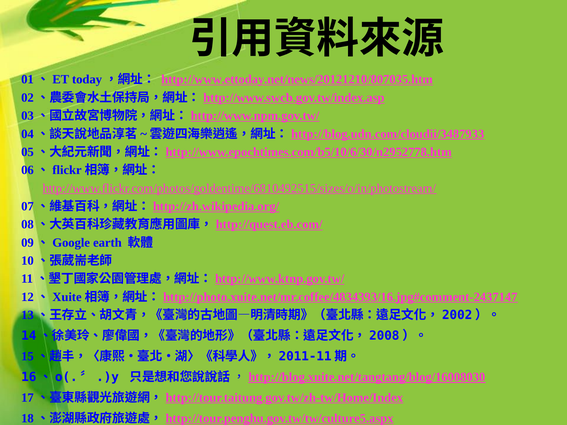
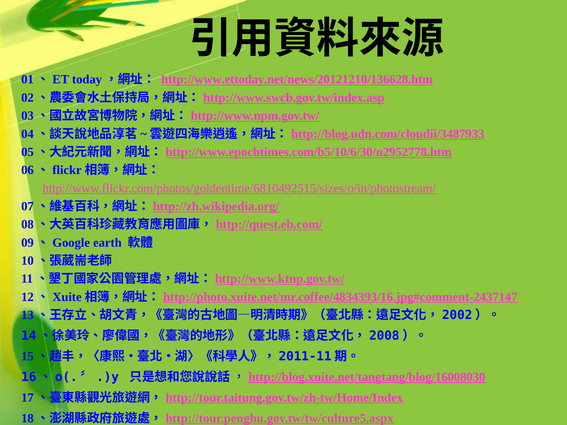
http://www.ettoday.net/news/20121210/807035.htm: http://www.ettoday.net/news/20121210/807035.htm -> http://www.ettoday.net/news/20121210/136628.htm (297, 80)
